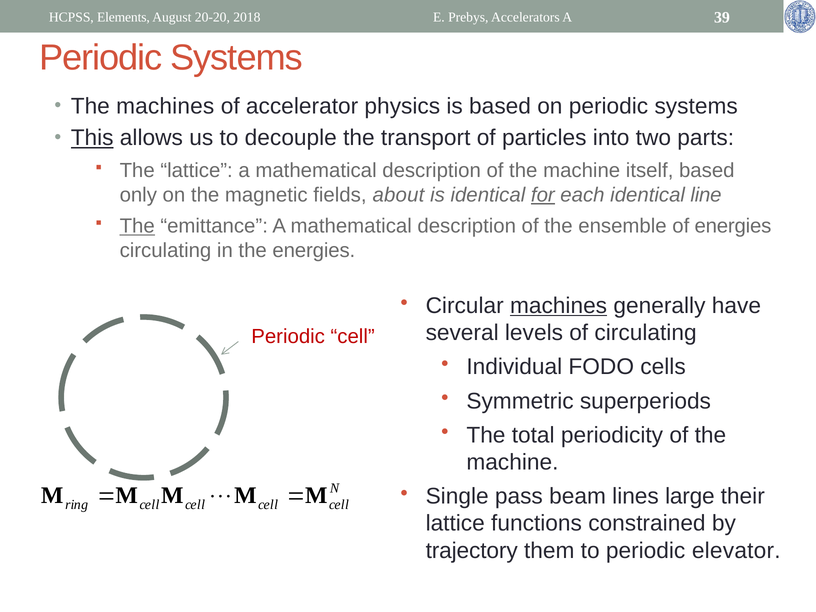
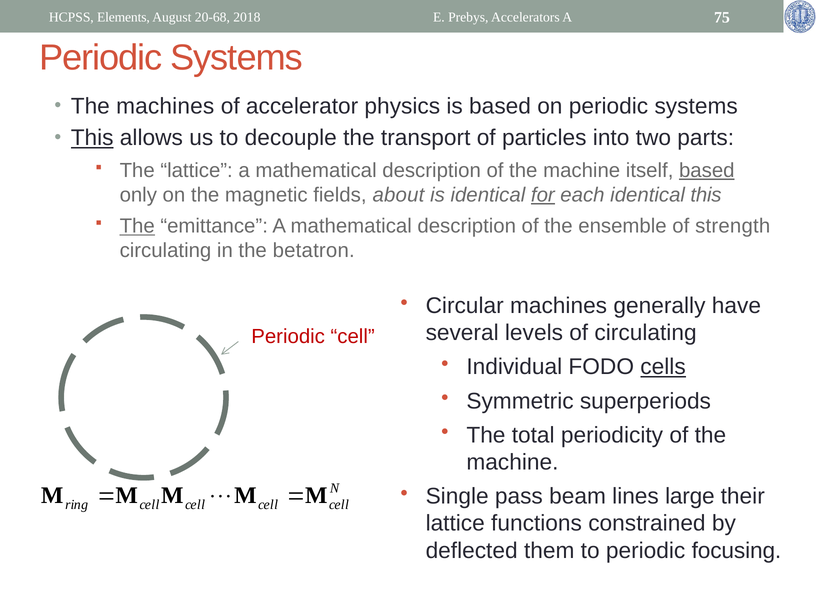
20-20: 20-20 -> 20-68 (212, 17)
39: 39 -> 75 (722, 17)
based underline: none -> present (707, 170)
identical line: line -> this (706, 195)
of energies: energies -> strength (733, 226)
the energies: energies -> betatron (314, 251)
machines underline: present -> none (559, 306)
cells underline: none -> present (663, 367)
trajectory: trajectory -> deflected (472, 551)
elevator: elevator -> focusing (736, 551)
